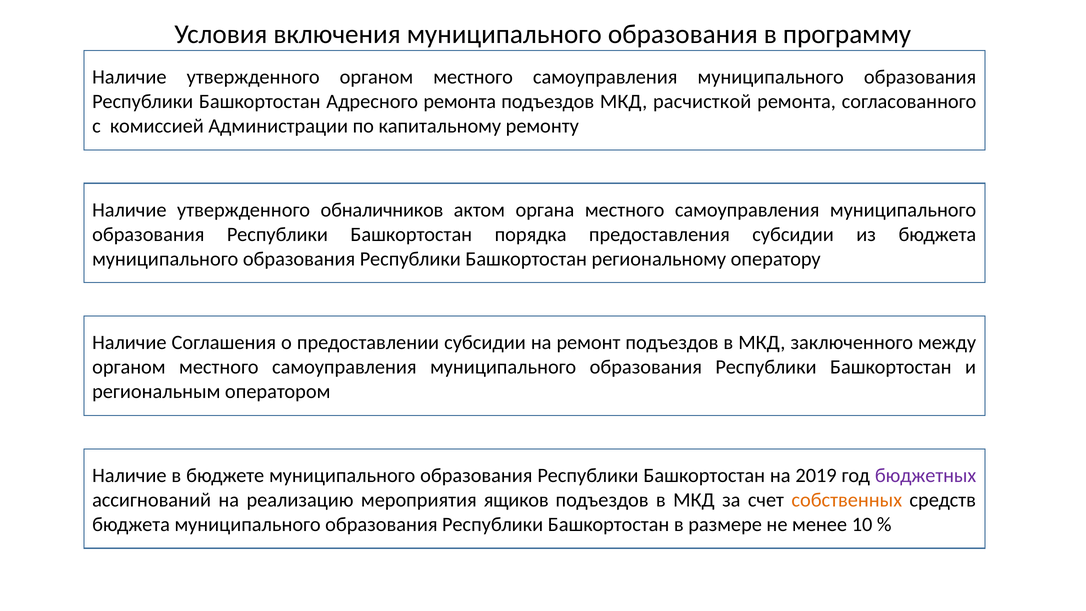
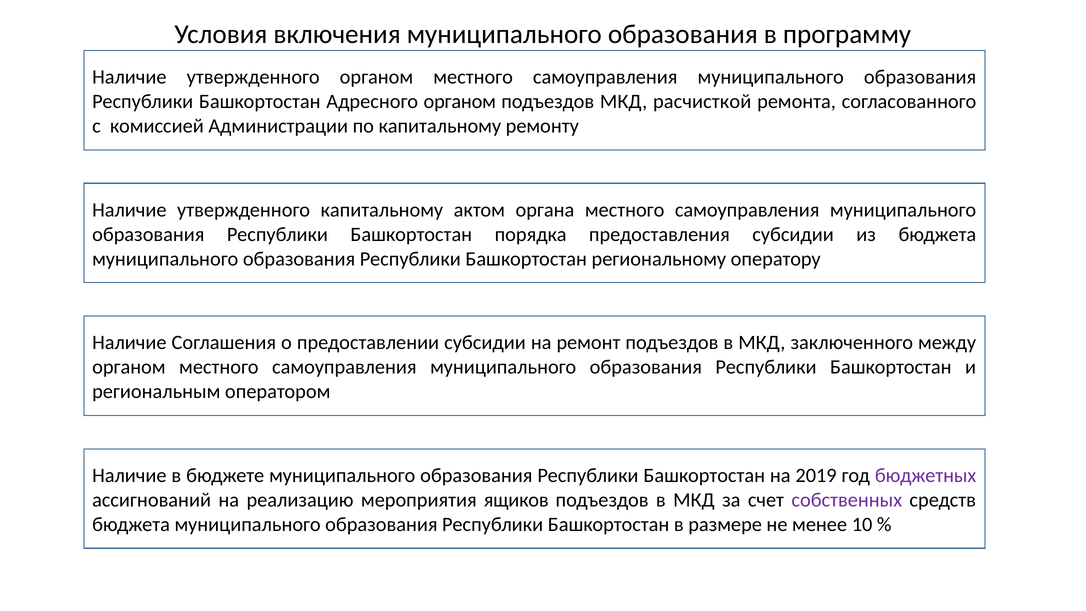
Адресного ремонта: ремонта -> органом (460, 102)
утвержденного обналичников: обналичников -> капитальному (382, 210)
собственных colour: orange -> purple (847, 500)
